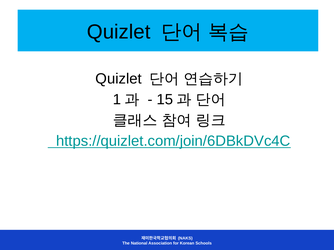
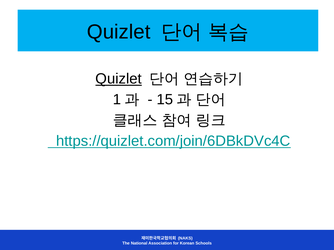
Quizlet underline: none -> present (119, 79)
